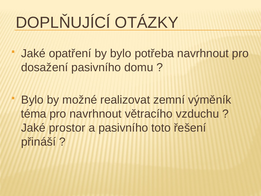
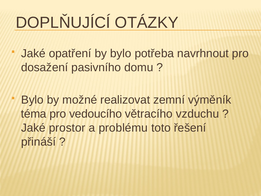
pro navrhnout: navrhnout -> vedoucího (96, 114)
a pasivního: pasivního -> problému (123, 128)
